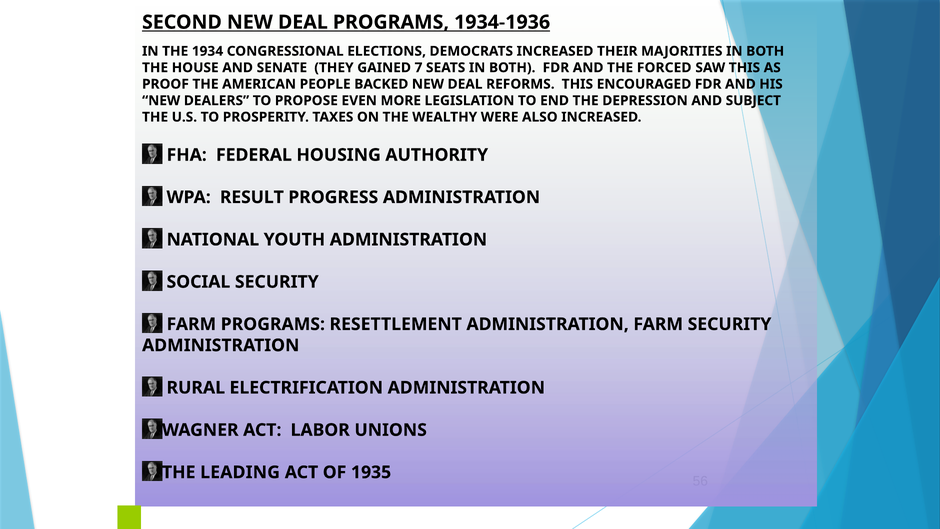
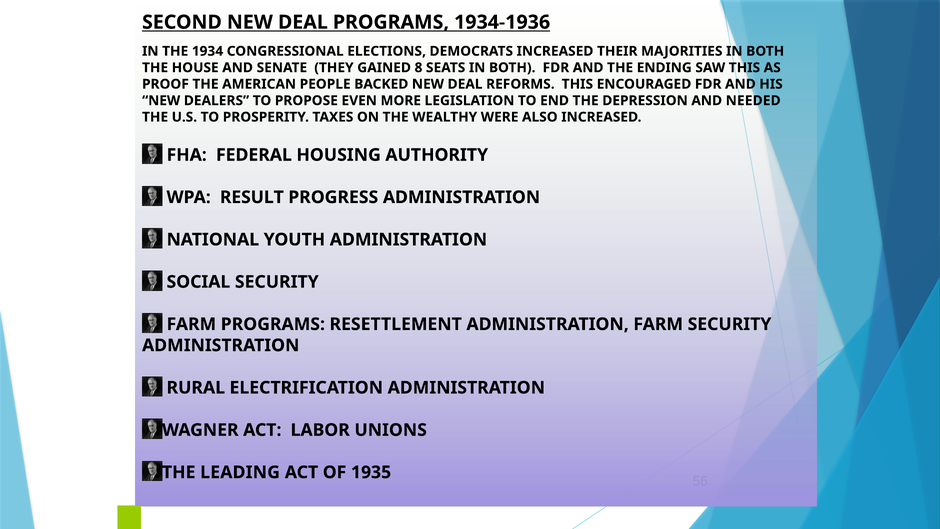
7: 7 -> 8 (418, 68)
FORCED: FORCED -> ENDING (664, 68)
SUBJECT: SUBJECT -> NEEDED (753, 101)
